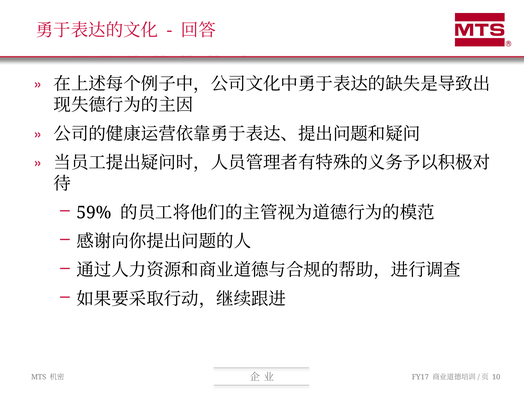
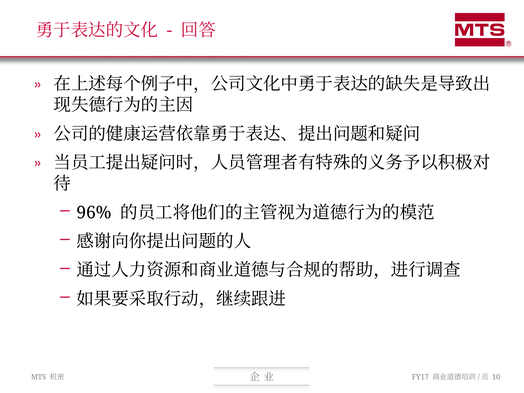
59%: 59% -> 96% (94, 213)
